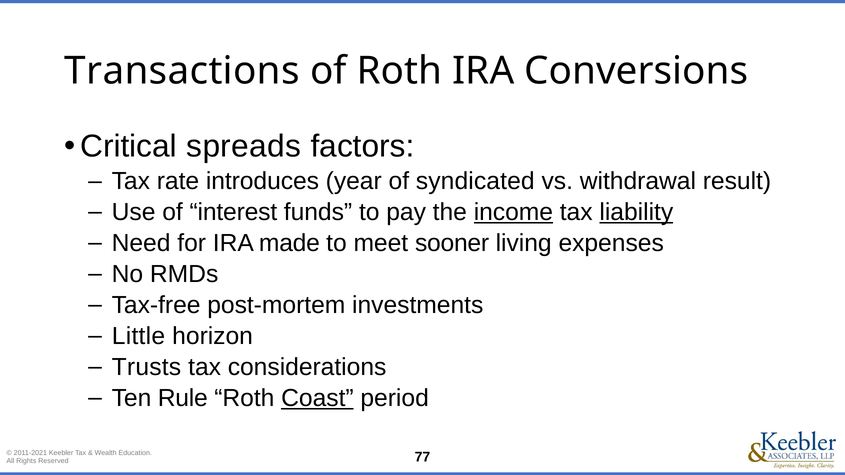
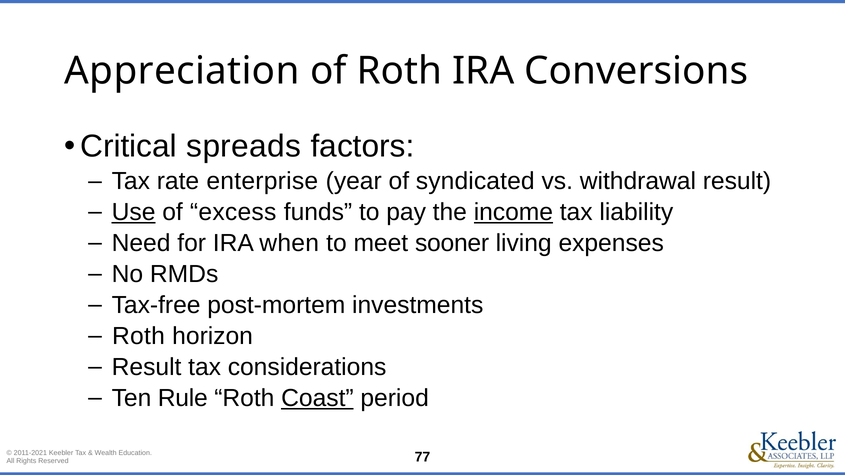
Transactions: Transactions -> Appreciation (182, 71)
introduces: introduces -> enterprise (262, 181)
Use underline: none -> present (134, 212)
interest: interest -> excess (233, 212)
liability underline: present -> none (636, 212)
made: made -> when (289, 243)
Little: Little -> Roth (138, 336)
Trusts: Trusts -> Result (147, 367)
